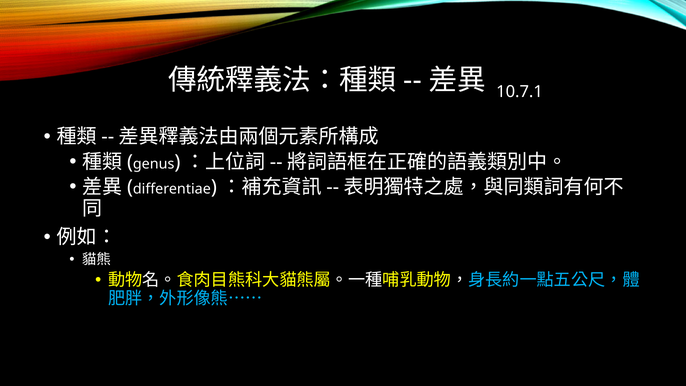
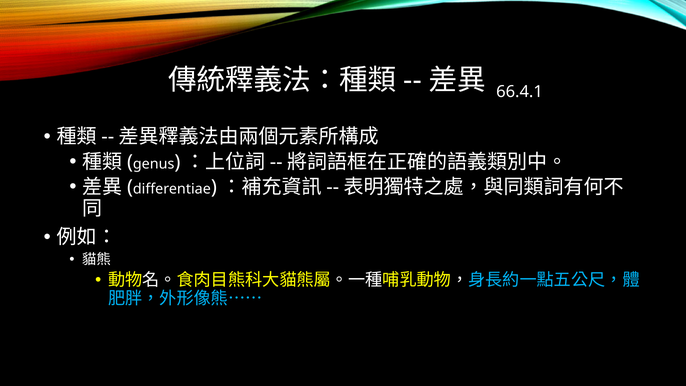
10.7.1: 10.7.1 -> 66.4.1 (520, 92)
